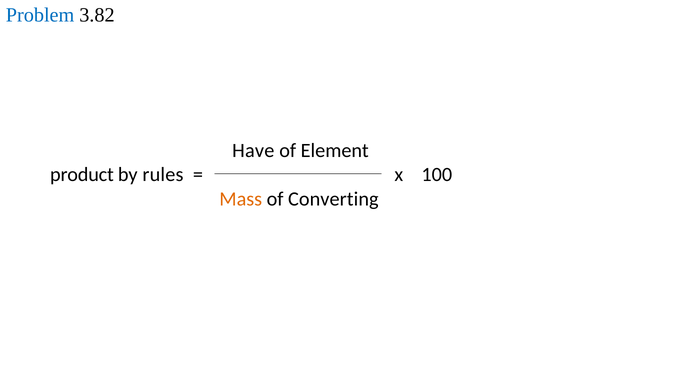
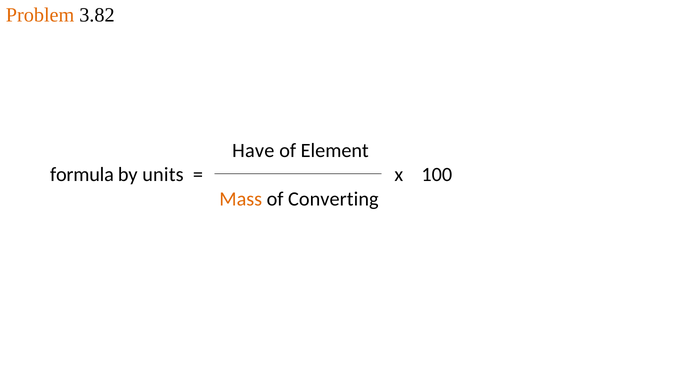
Problem colour: blue -> orange (40, 15)
product: product -> formula (82, 175)
rules: rules -> units (163, 175)
